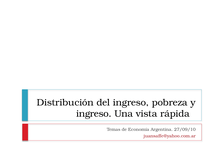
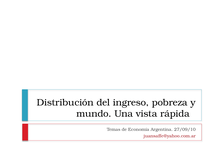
ingreso: ingreso -> mundo (94, 114)
